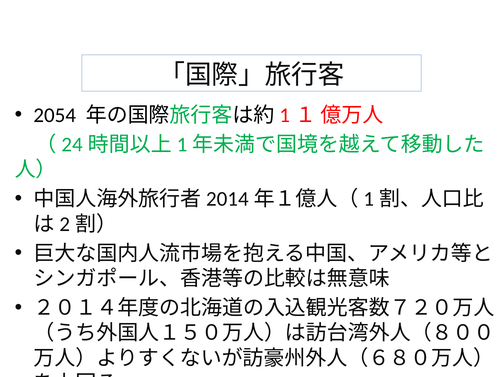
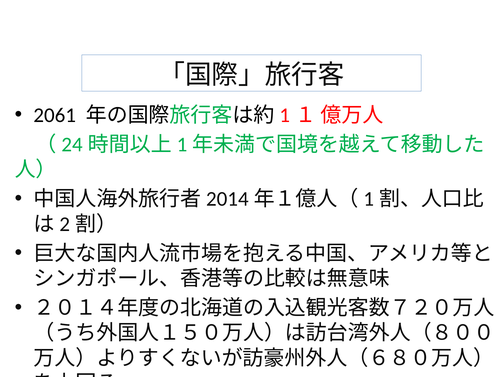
2054: 2054 -> 2061 (55, 115)
